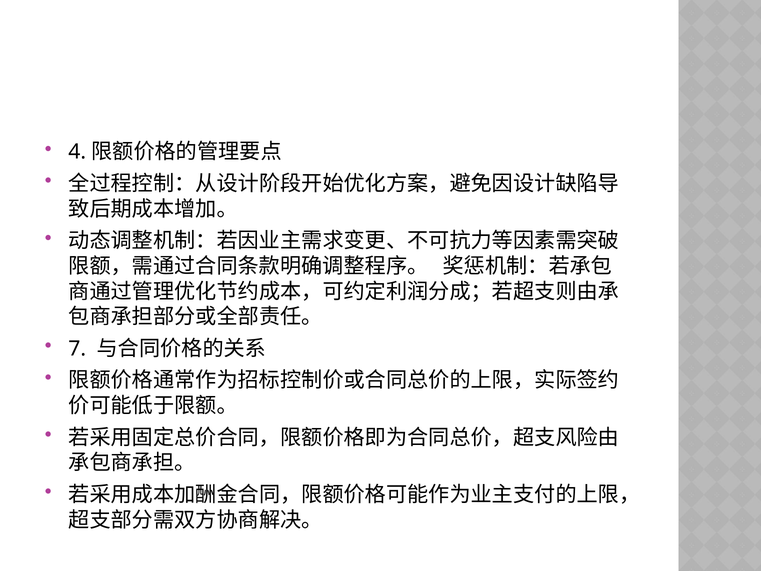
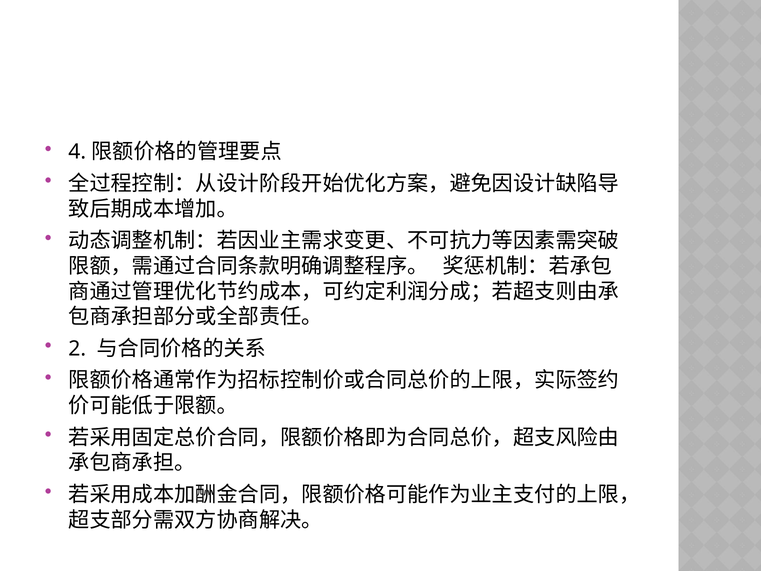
7: 7 -> 2 (77, 349)
